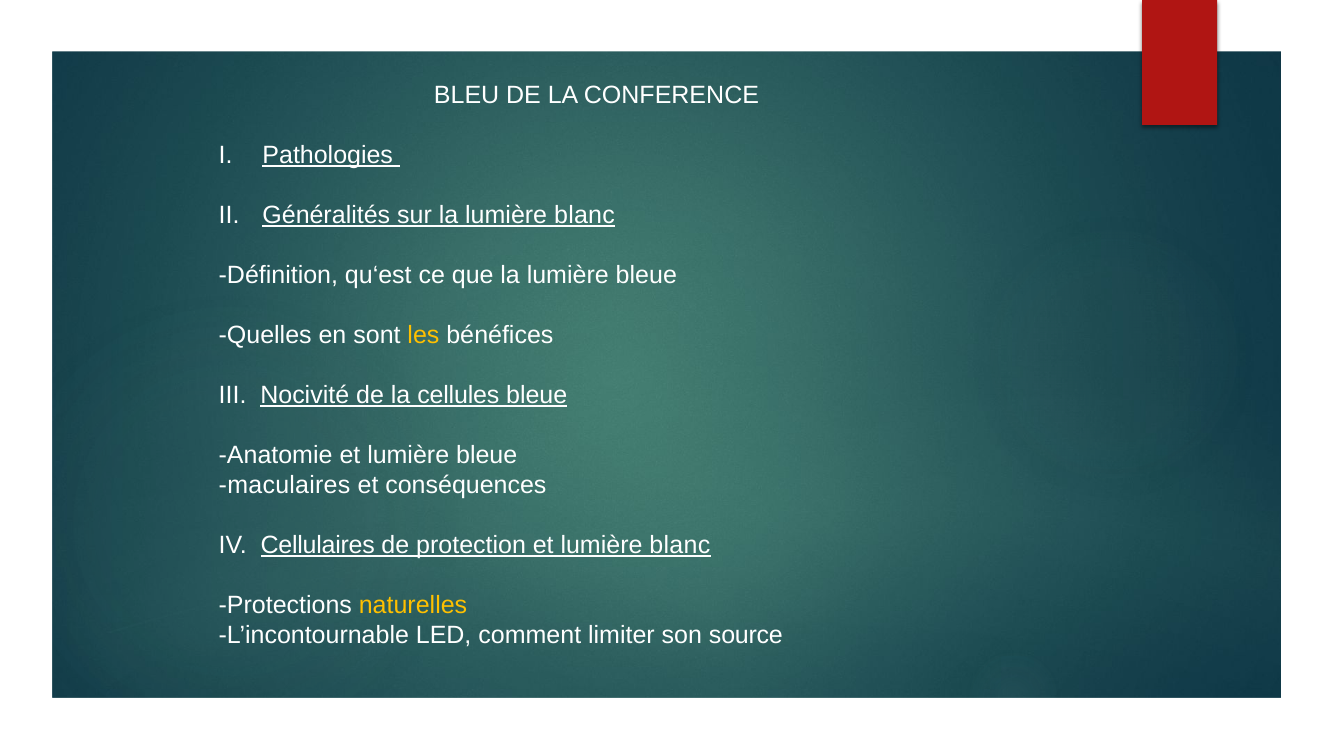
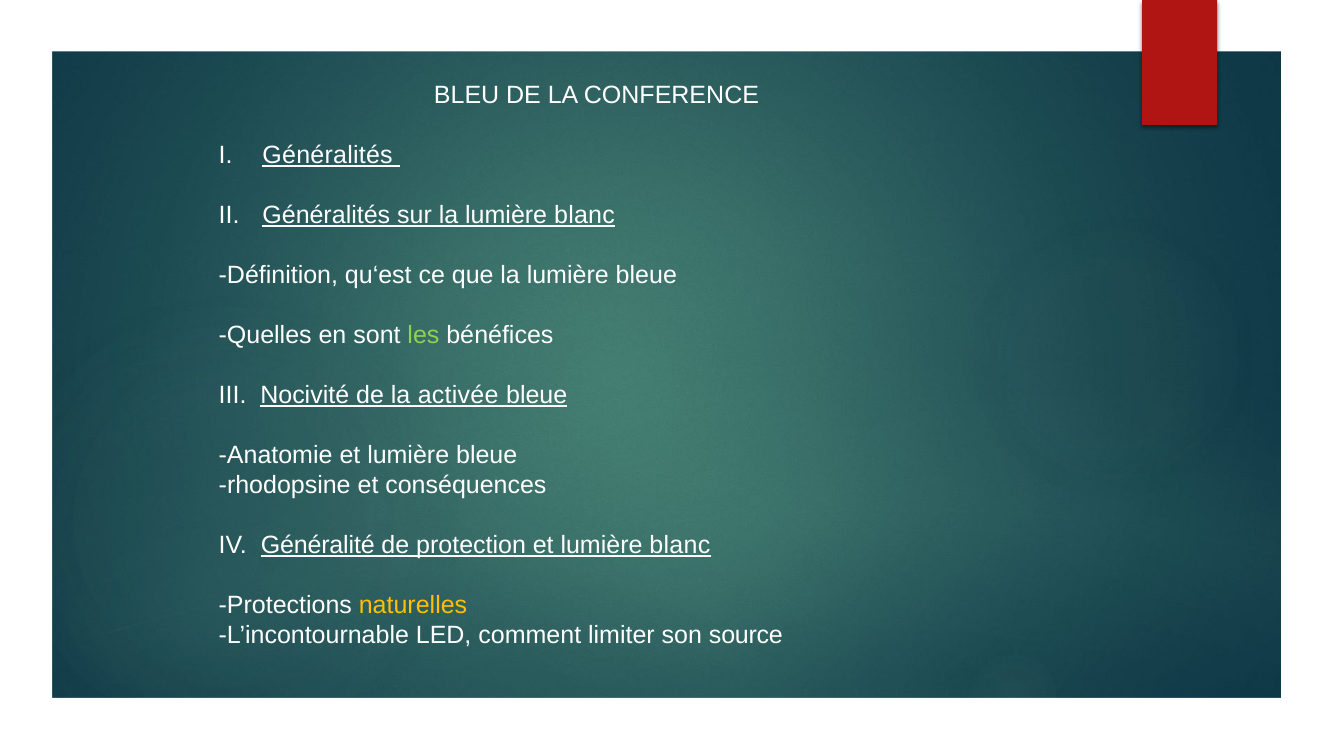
Pathologies: Pathologies -> Généralités (328, 155)
les colour: yellow -> light green (423, 335)
cellules: cellules -> activée (458, 395)
maculaires: maculaires -> rhodopsine (285, 485)
Cellulaires: Cellulaires -> Généralité (318, 545)
